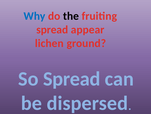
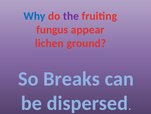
the colour: black -> purple (71, 16)
spread: spread -> fungus (52, 29)
So Spread: Spread -> Breaks (72, 78)
